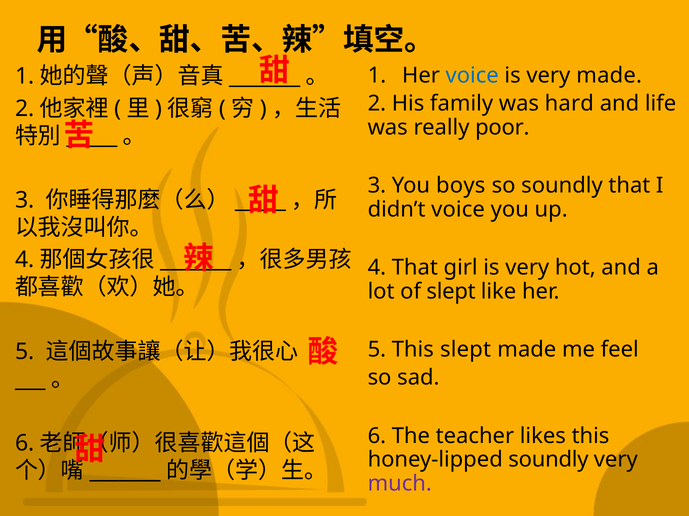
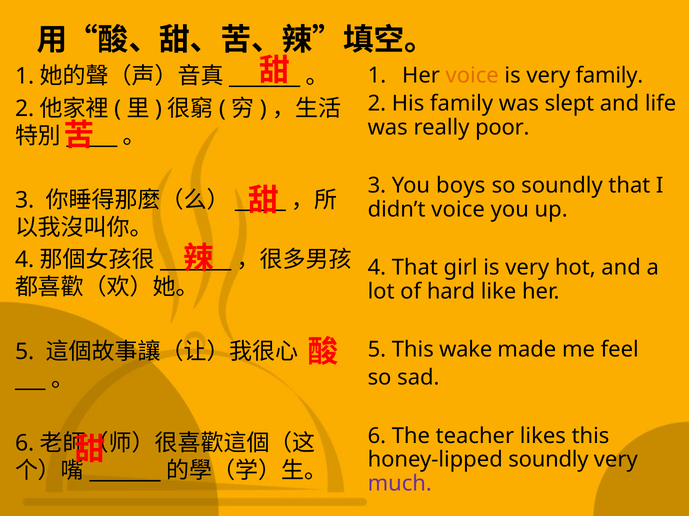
voice colour: blue -> orange (472, 76)
very made: made -> family (609, 76)
hard: hard -> slept (569, 104)
of slept: slept -> hard (451, 292)
This slept: slept -> wake (466, 350)
